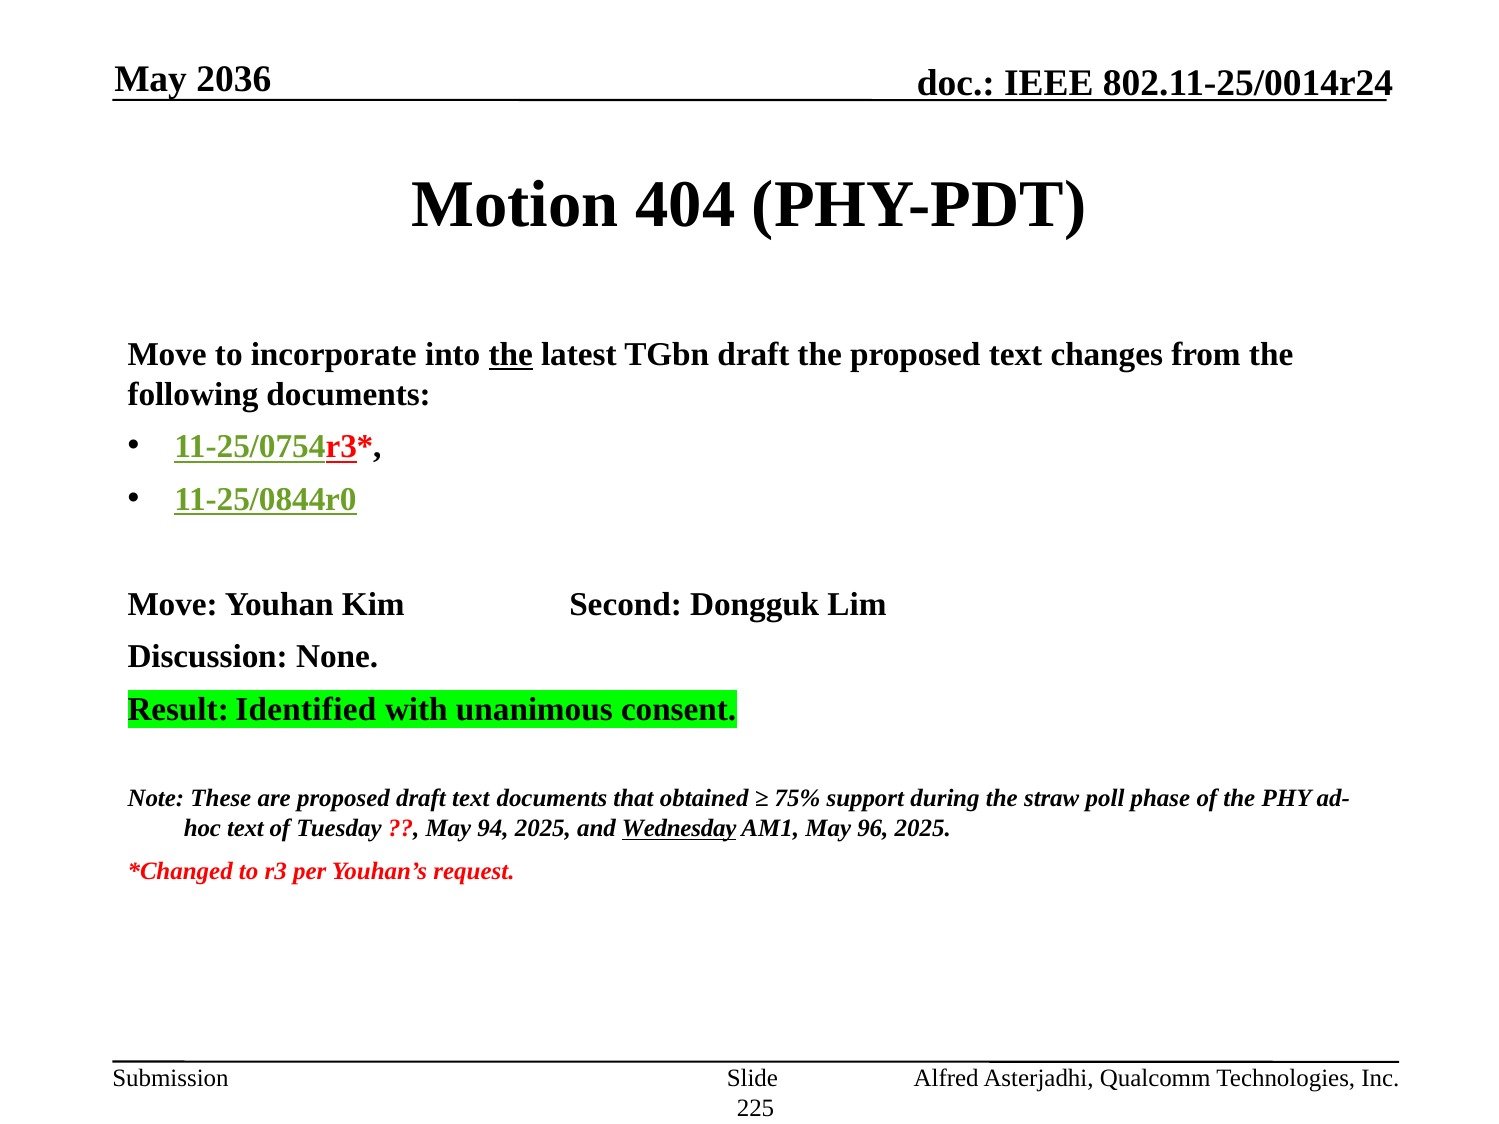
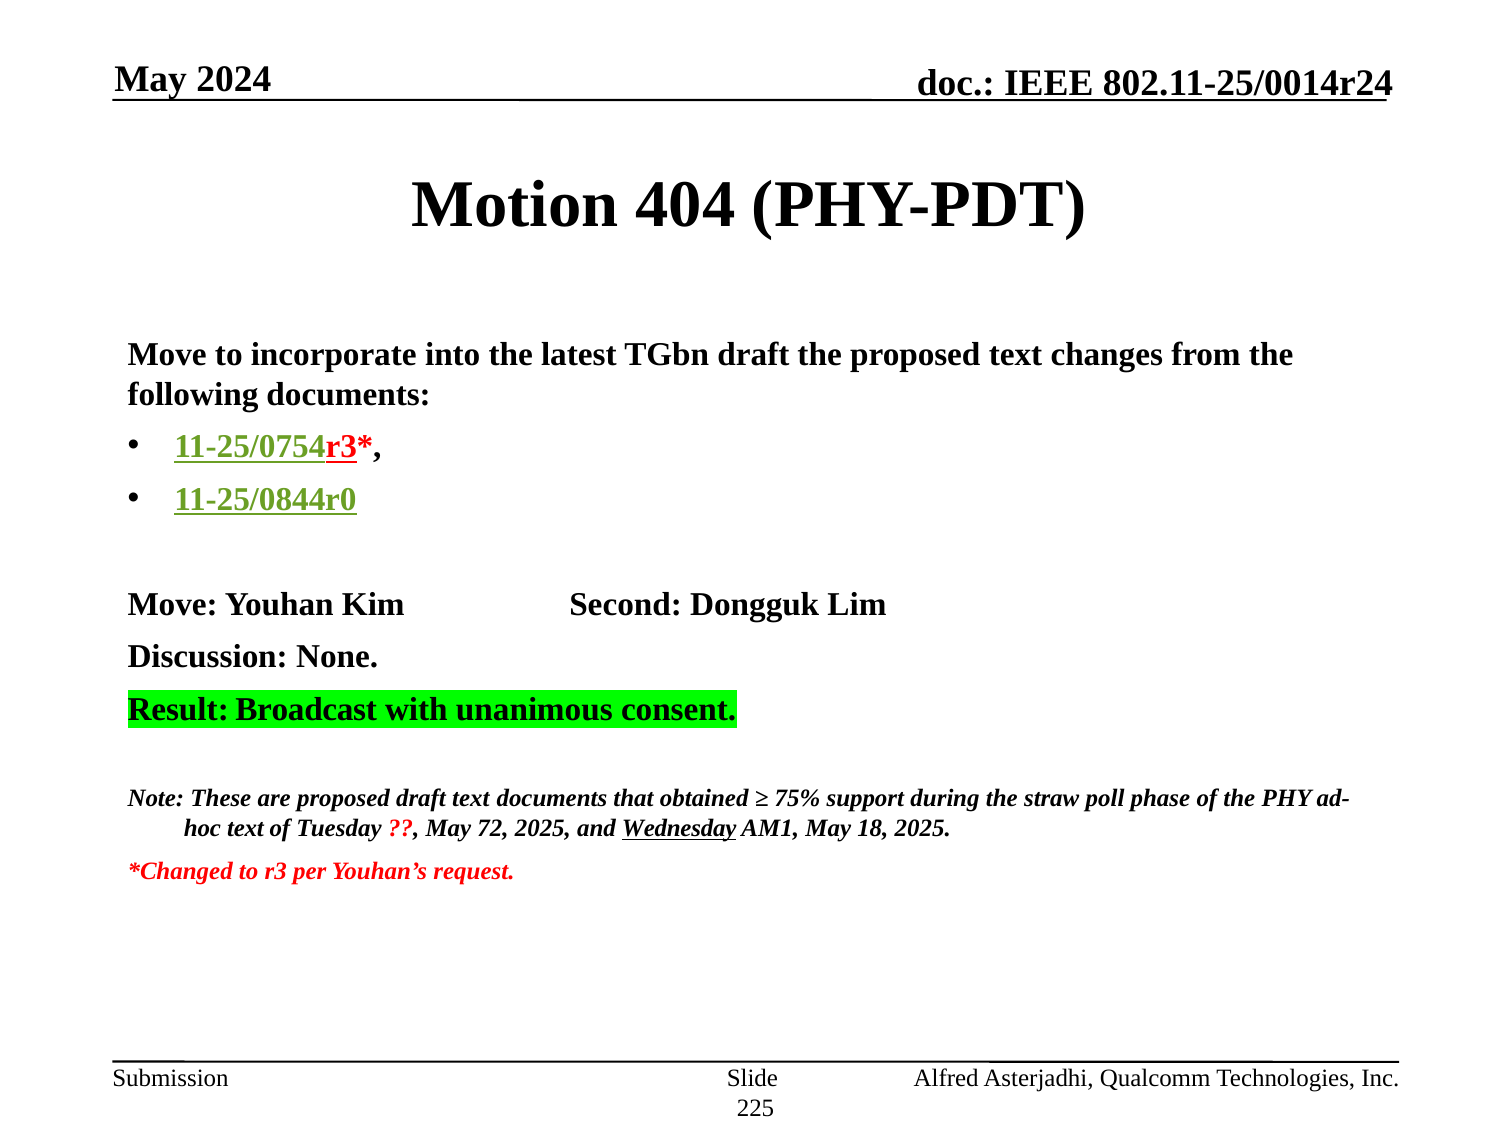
2036: 2036 -> 2024 (234, 79)
the underline: present -> none (511, 355)
Identified: Identified -> Broadcast (306, 709)
94: 94 -> 72 (493, 829)
96: 96 -> 18 (873, 829)
